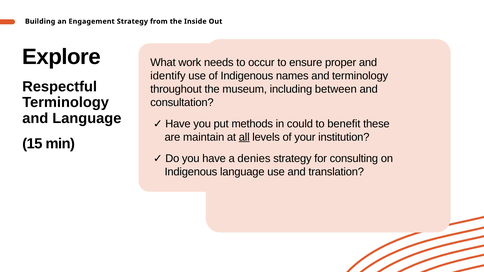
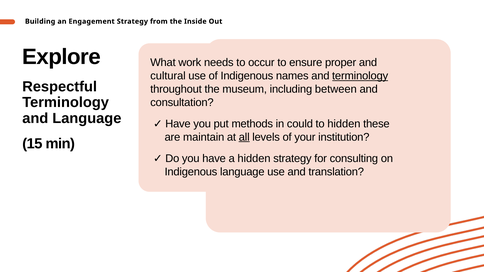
identify: identify -> cultural (168, 76)
terminology underline: none -> present (360, 76)
benefit: benefit -> hidden (344, 124)
a denies: denies -> hidden (254, 159)
